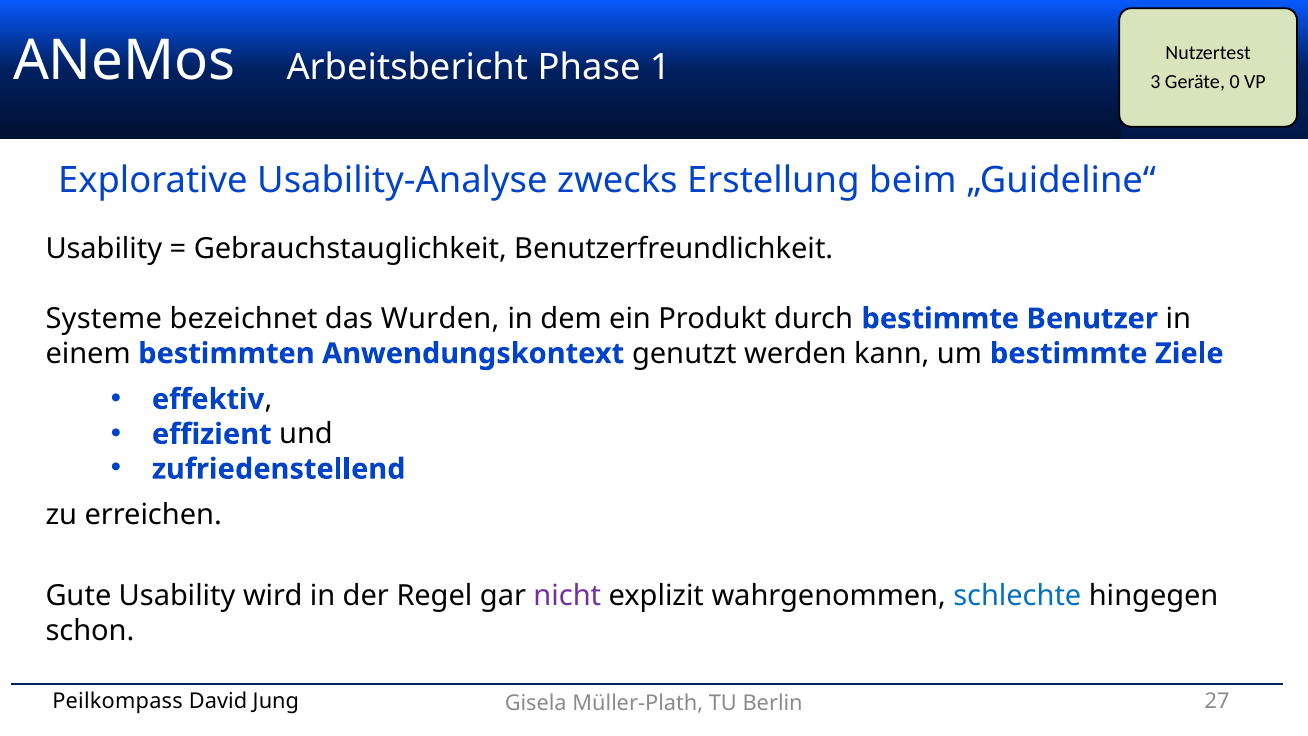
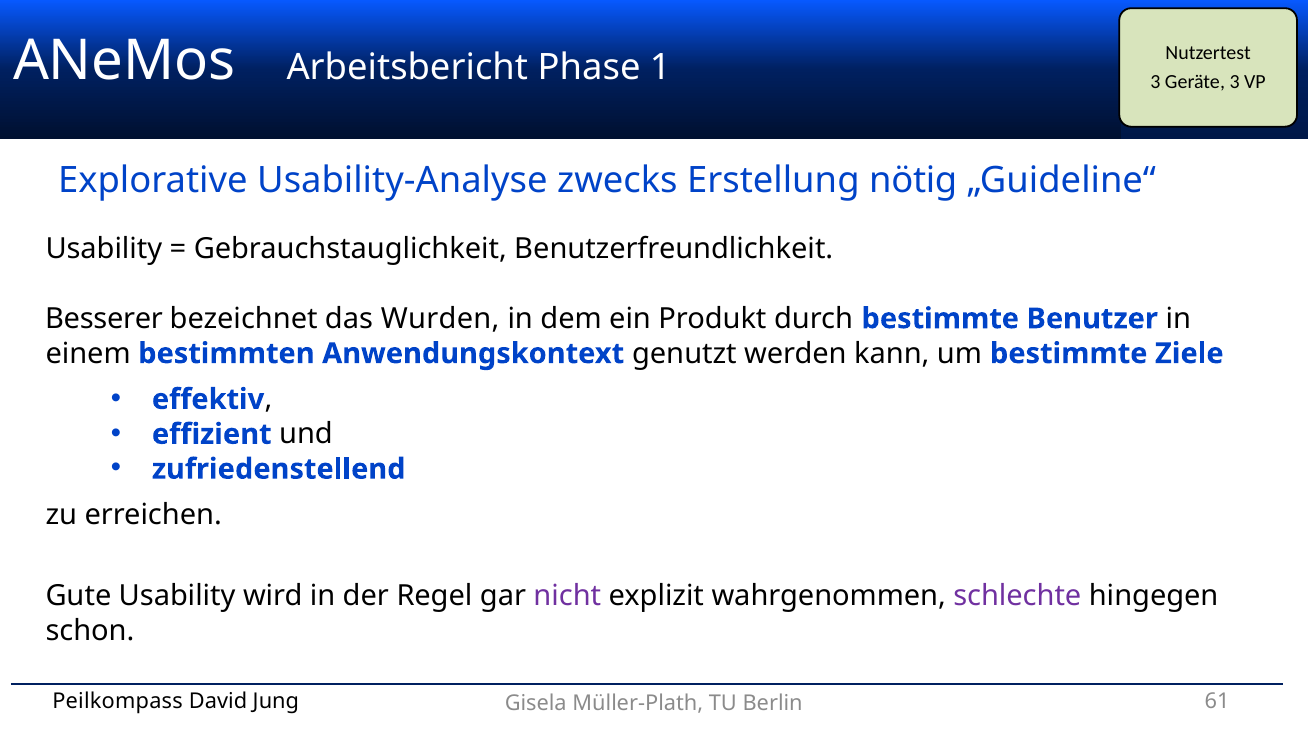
Geräte 0: 0 -> 3 (1235, 82)
beim: beim -> nötig (913, 181)
Systeme: Systeme -> Besserer (104, 319)
schlechte colour: blue -> purple (1017, 595)
27: 27 -> 61 (1217, 701)
